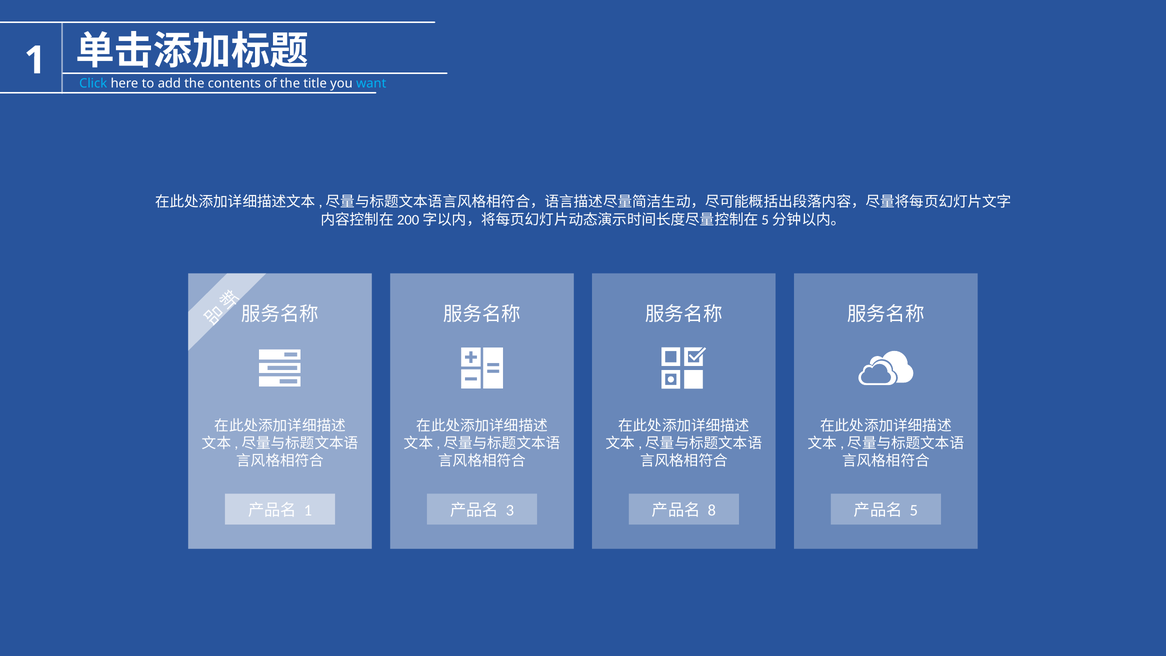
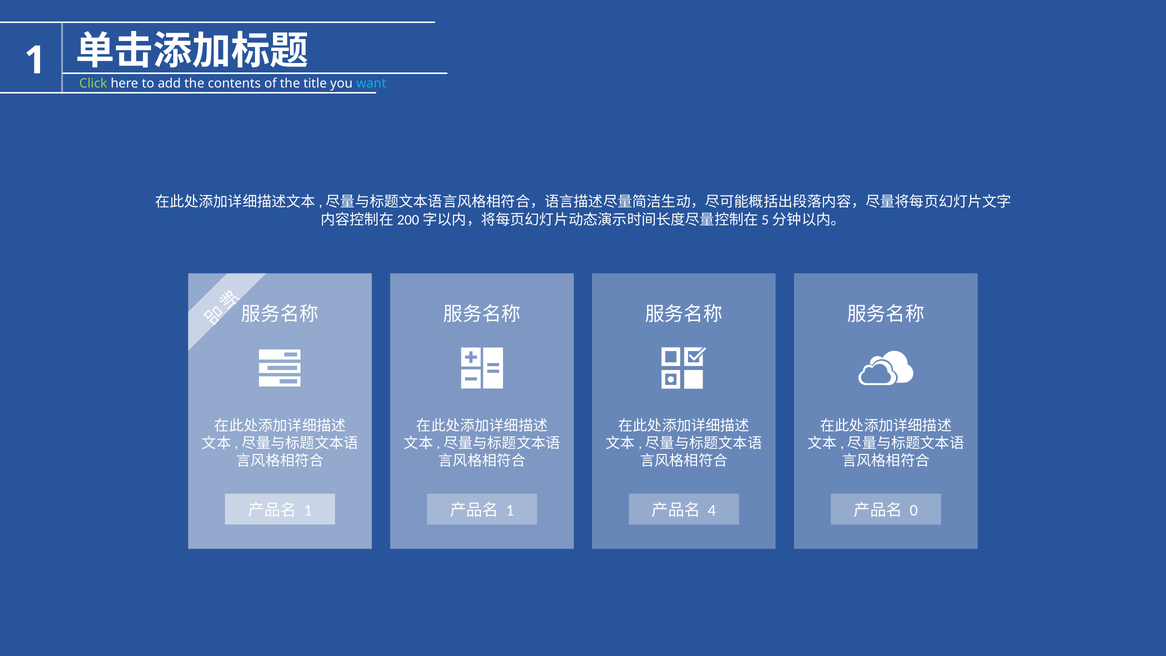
Click colour: light blue -> light green (93, 84)
3: 3 -> 1 (510, 510)
8: 8 -> 4 (712, 510)
5: 5 -> 0 (914, 510)
